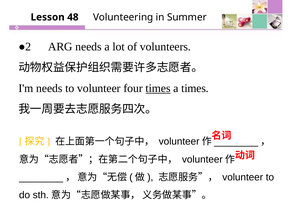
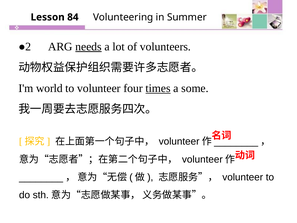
48: 48 -> 84 (73, 17)
needs underline: none -> present (89, 47)
I'm needs: needs -> world (49, 88)
a times: times -> some (195, 88)
